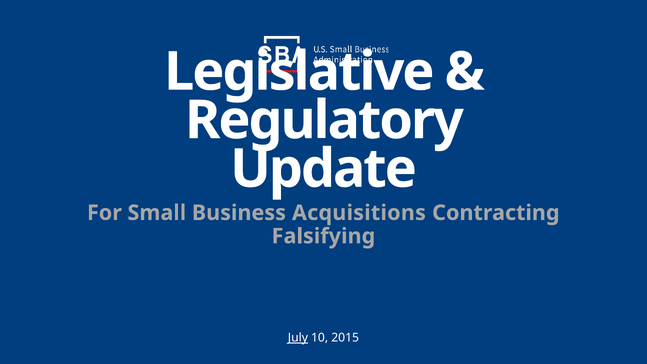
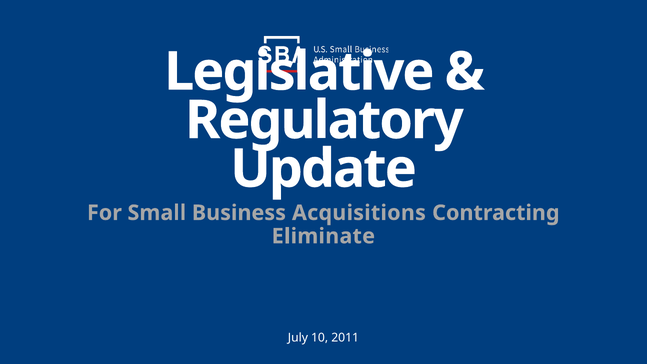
Falsifying: Falsifying -> Eliminate (323, 236)
July underline: present -> none (298, 338)
2015: 2015 -> 2011 (345, 338)
